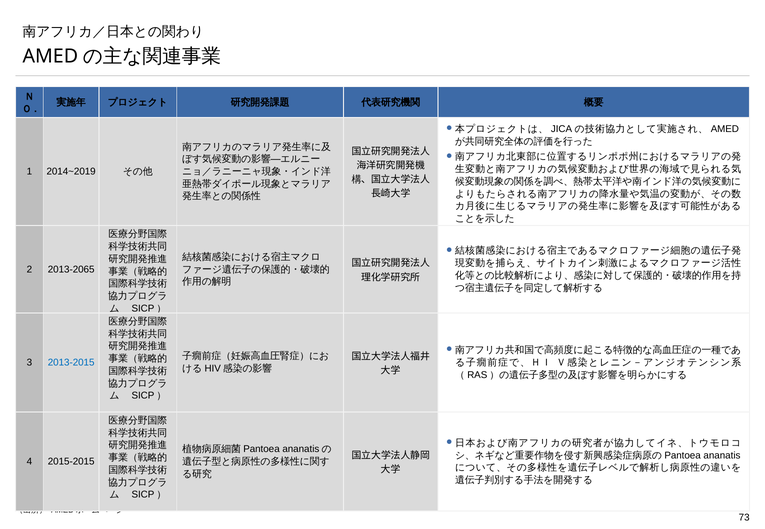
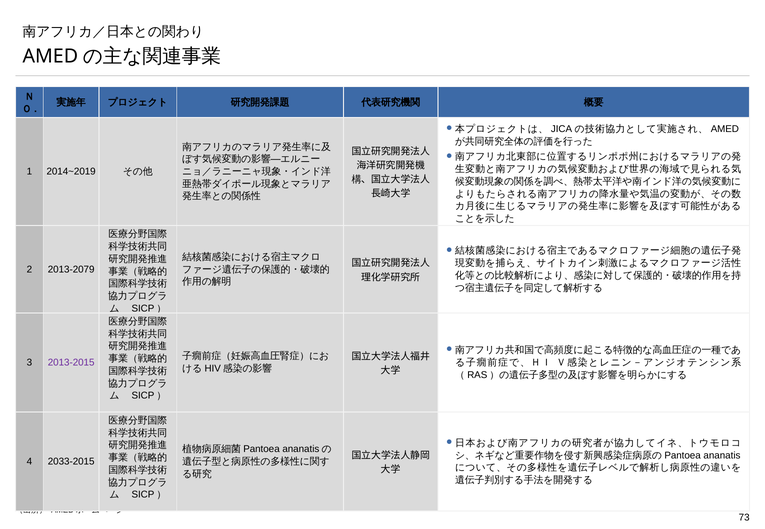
2013-2065: 2013-2065 -> 2013-2079 (71, 270)
2013-2015 colour: blue -> purple (71, 363)
2015-2015: 2015-2015 -> 2033-2015 (71, 462)
